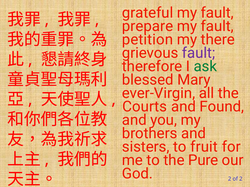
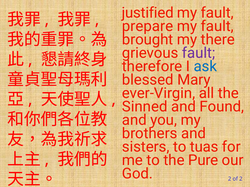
grateful: grateful -> justified (148, 13)
petition: petition -> brought (148, 40)
ask colour: green -> blue (205, 67)
Courts: Courts -> Sinned (145, 107)
fruit: fruit -> tuas (204, 147)
